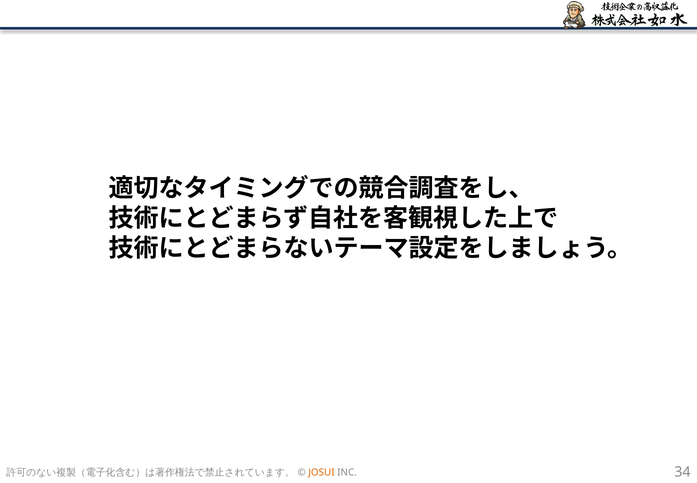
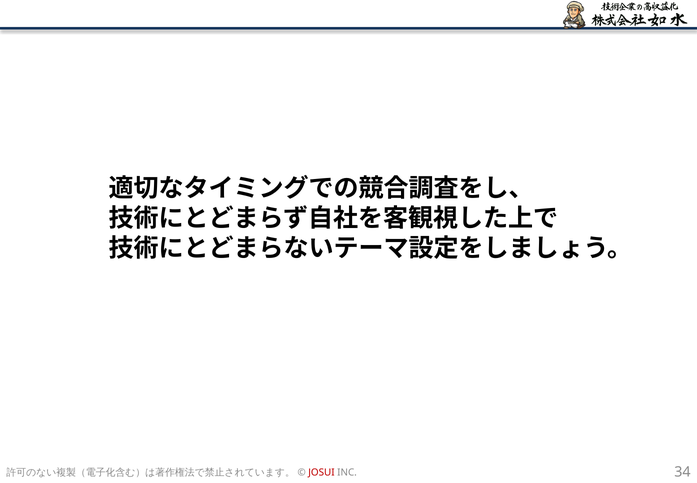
JOSUI colour: orange -> red (321, 472)
